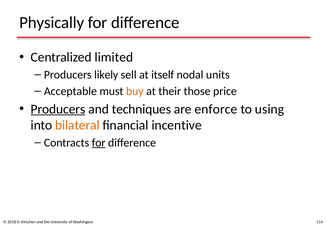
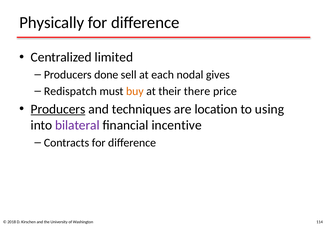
likely: likely -> done (106, 74)
itself: itself -> each (163, 74)
units: units -> gives (218, 74)
Acceptable: Acceptable -> Redispatch (70, 91)
those: those -> there (197, 91)
enforce: enforce -> location (216, 109)
bilateral colour: orange -> purple (77, 125)
for underline: present -> none (99, 142)
